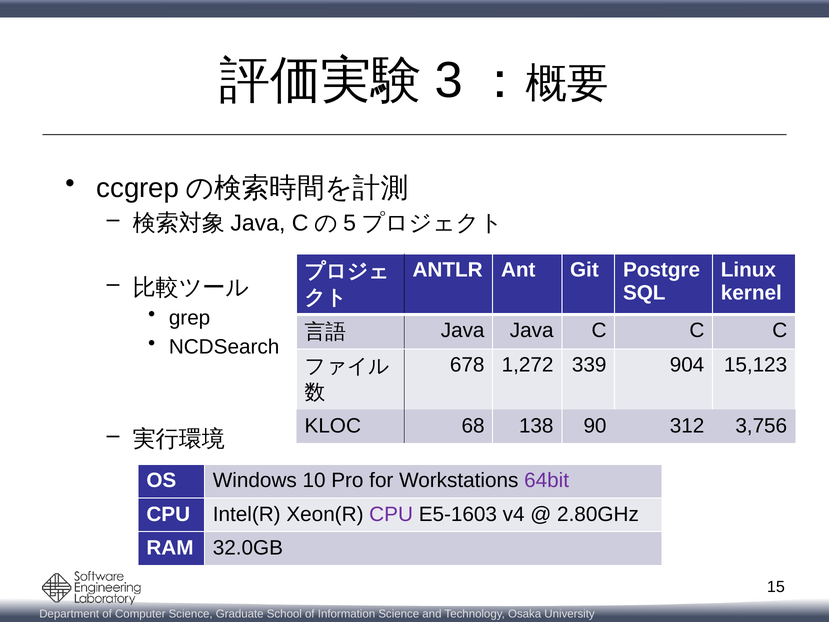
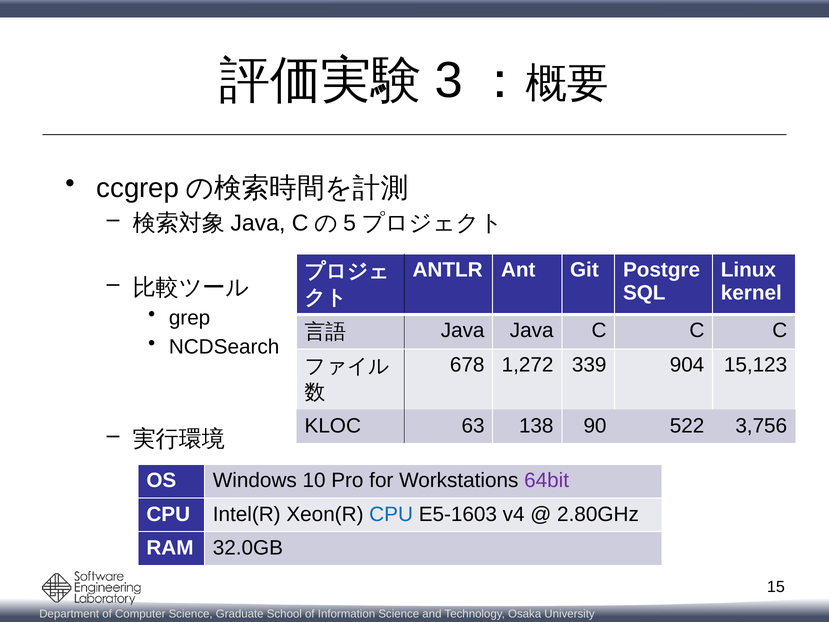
68: 68 -> 63 (473, 426)
312: 312 -> 522 (687, 426)
CPU colour: purple -> blue (391, 514)
